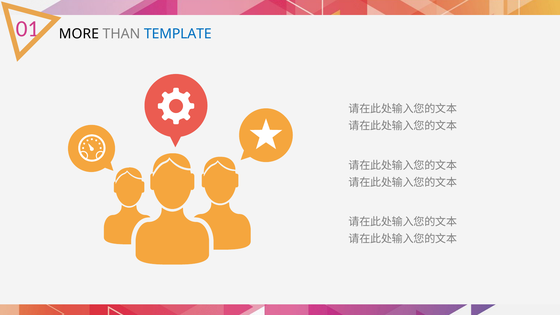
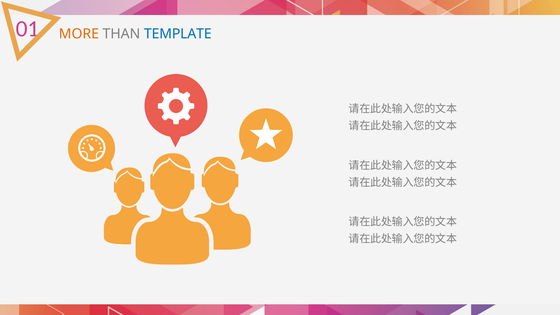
MORE colour: black -> orange (79, 34)
